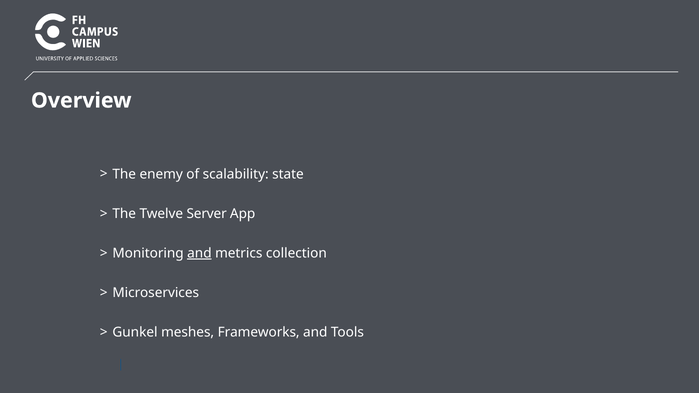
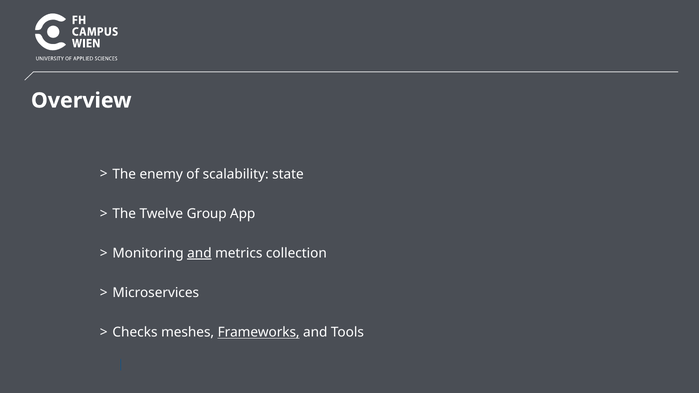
Server: Server -> Group (207, 214)
Gunkel: Gunkel -> Checks (135, 332)
Frameworks underline: none -> present (259, 332)
